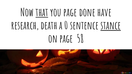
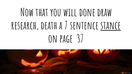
that underline: present -> none (42, 13)
you page: page -> will (70, 13)
have: have -> draw (104, 13)
0: 0 -> 7 (66, 26)
58: 58 -> 37 (80, 39)
